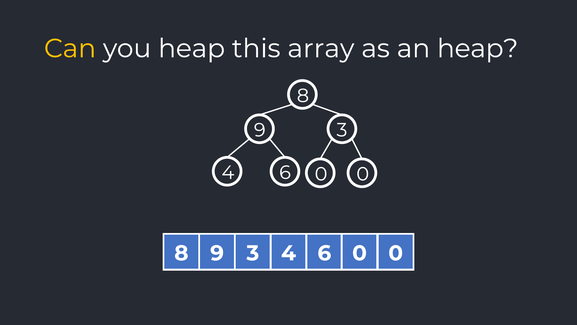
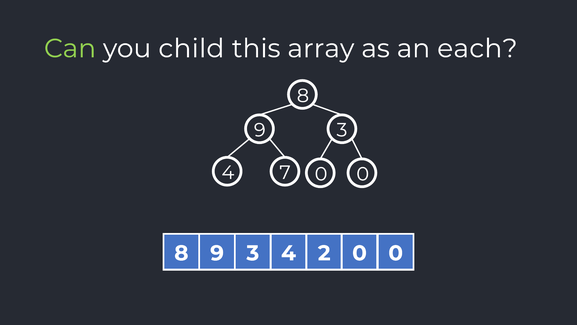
Can colour: yellow -> light green (70, 48)
you heap: heap -> child (191, 48)
an heap: heap -> each (477, 48)
6: 6 -> 7 (285, 172)
6: 6 -> 2 (324, 253)
